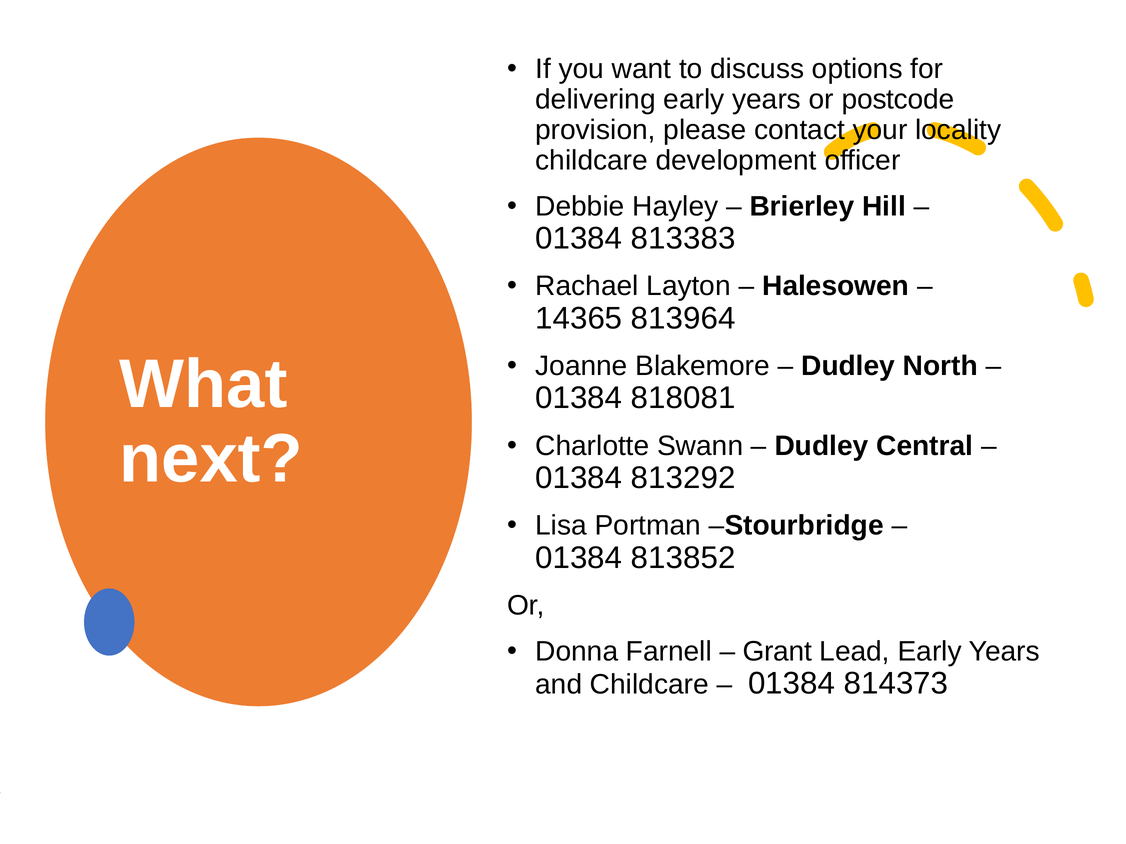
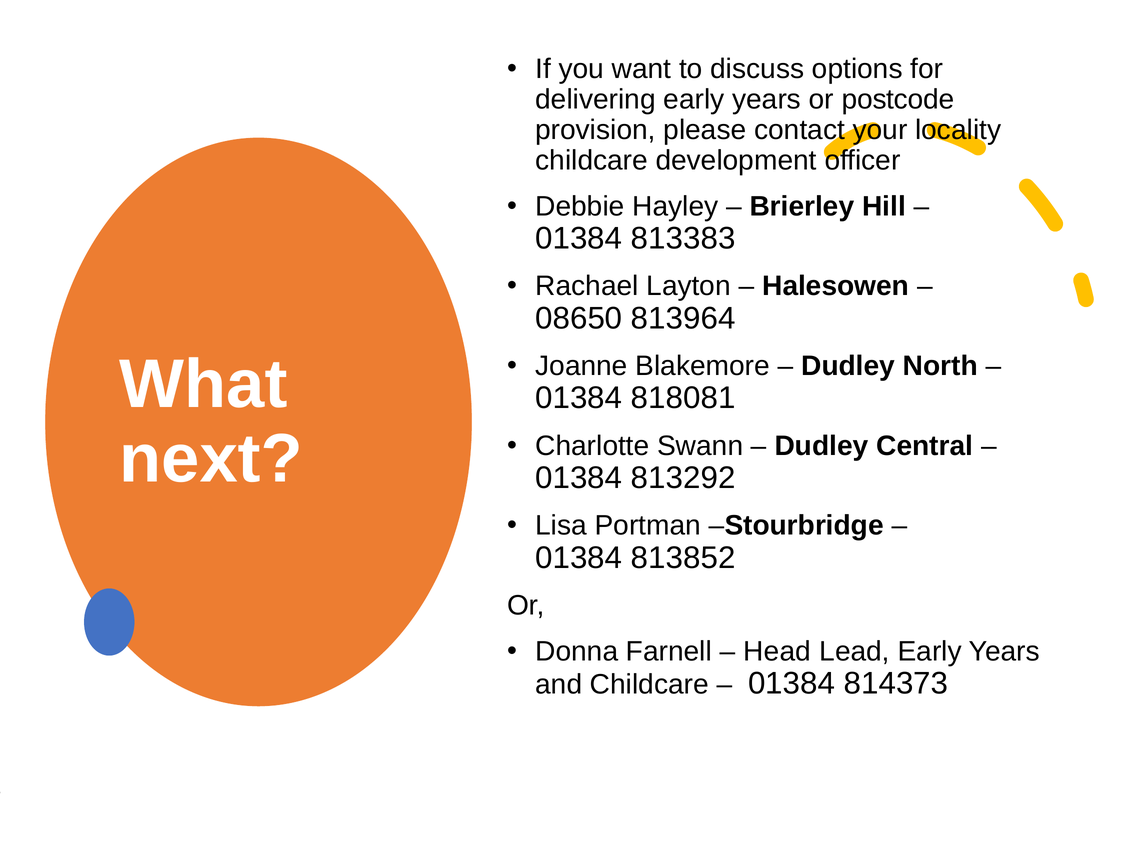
14365: 14365 -> 08650 (579, 318)
Grant: Grant -> Head (777, 652)
